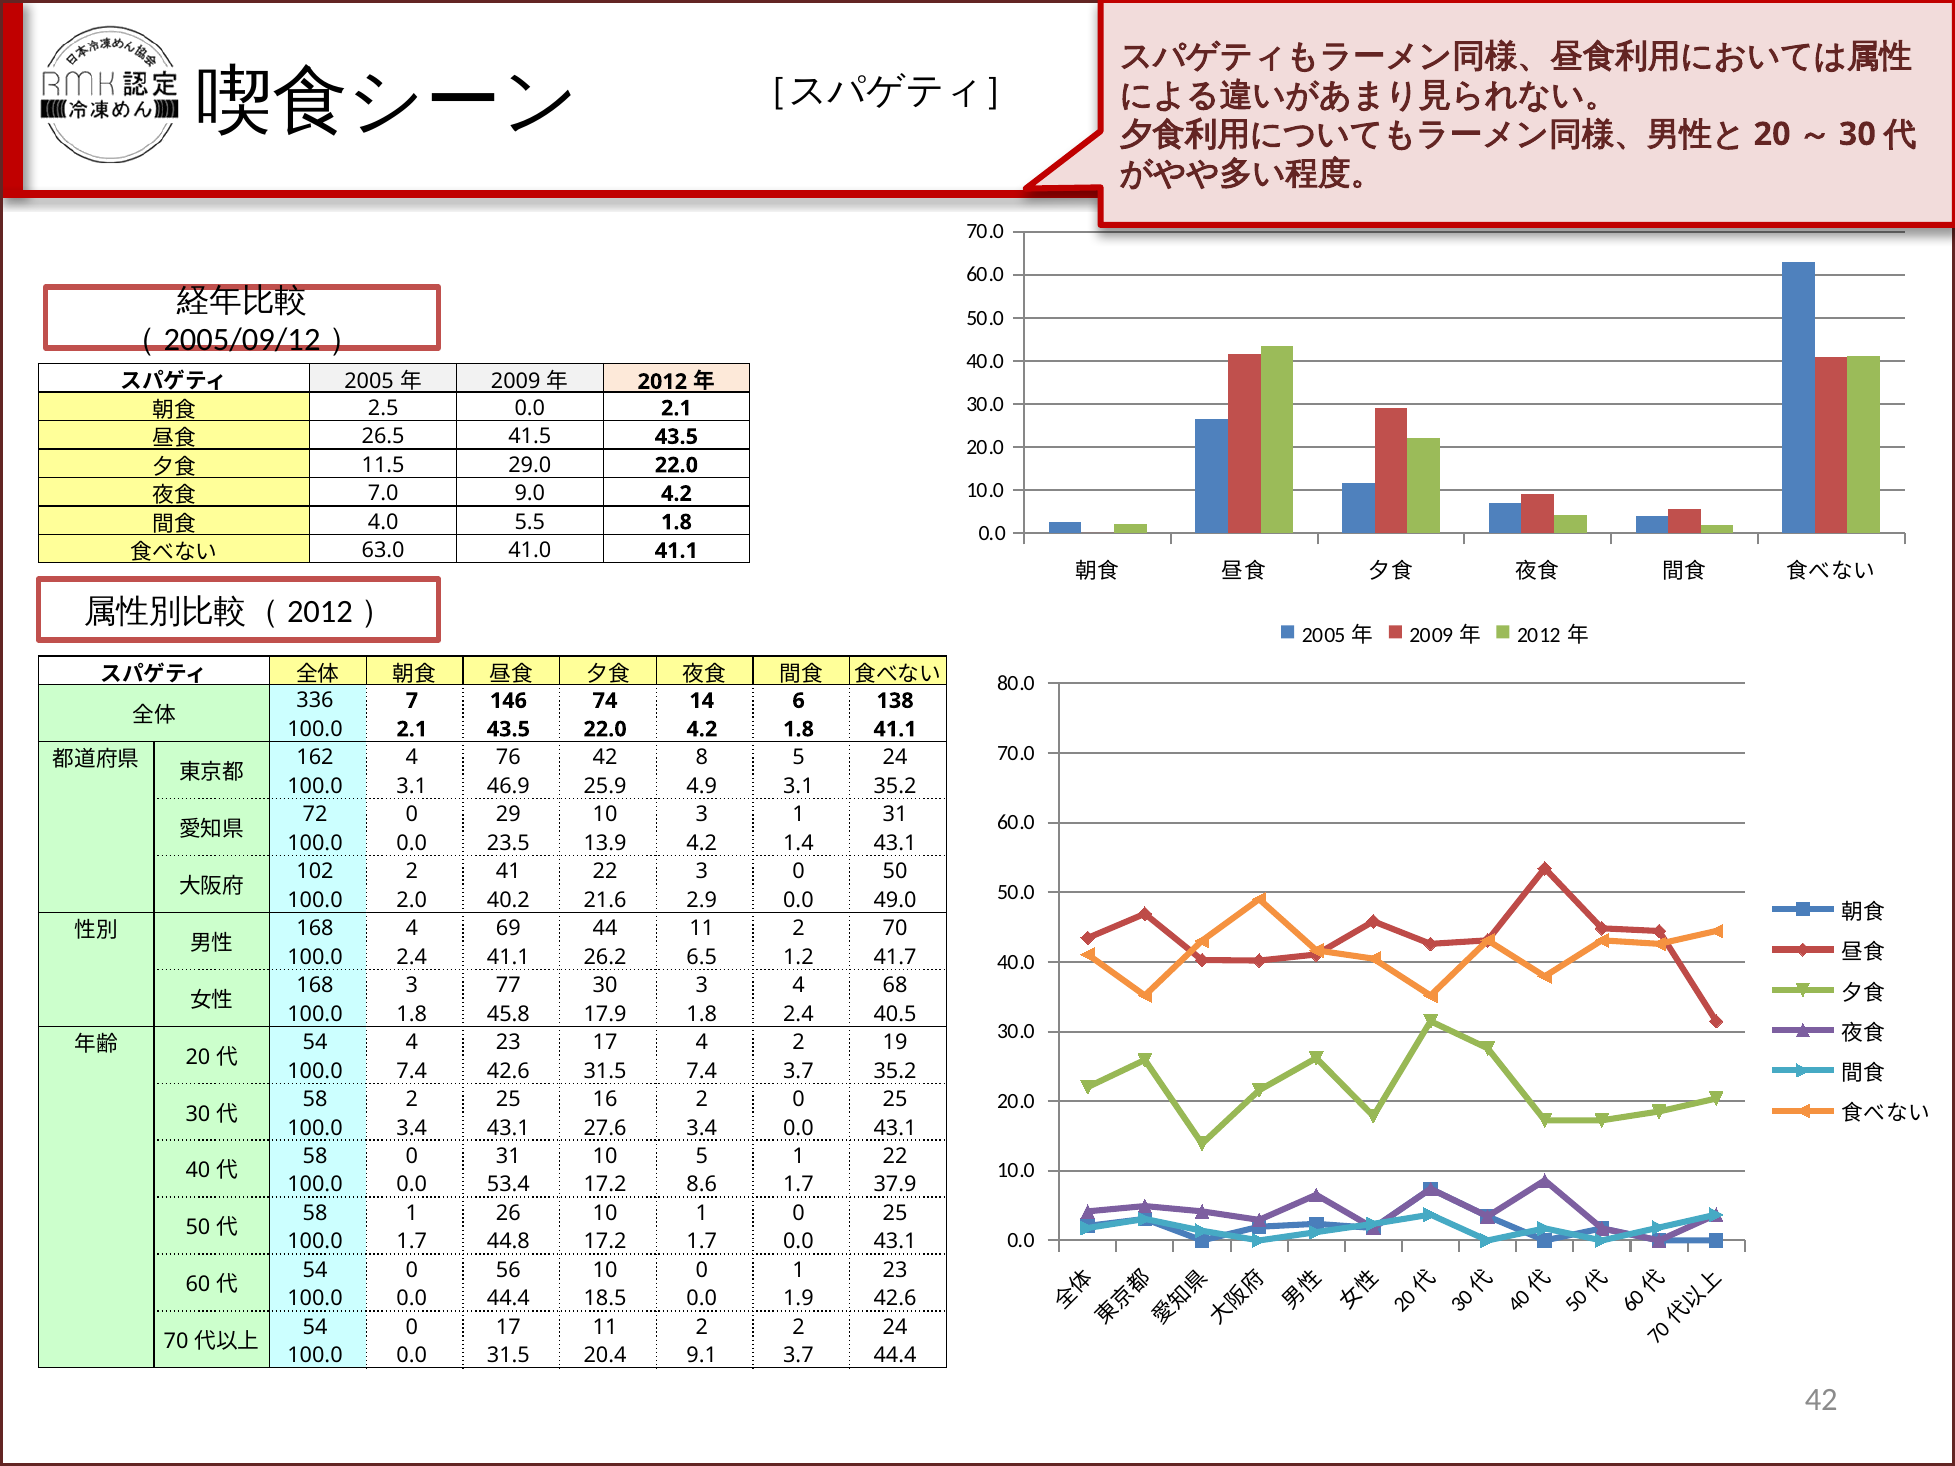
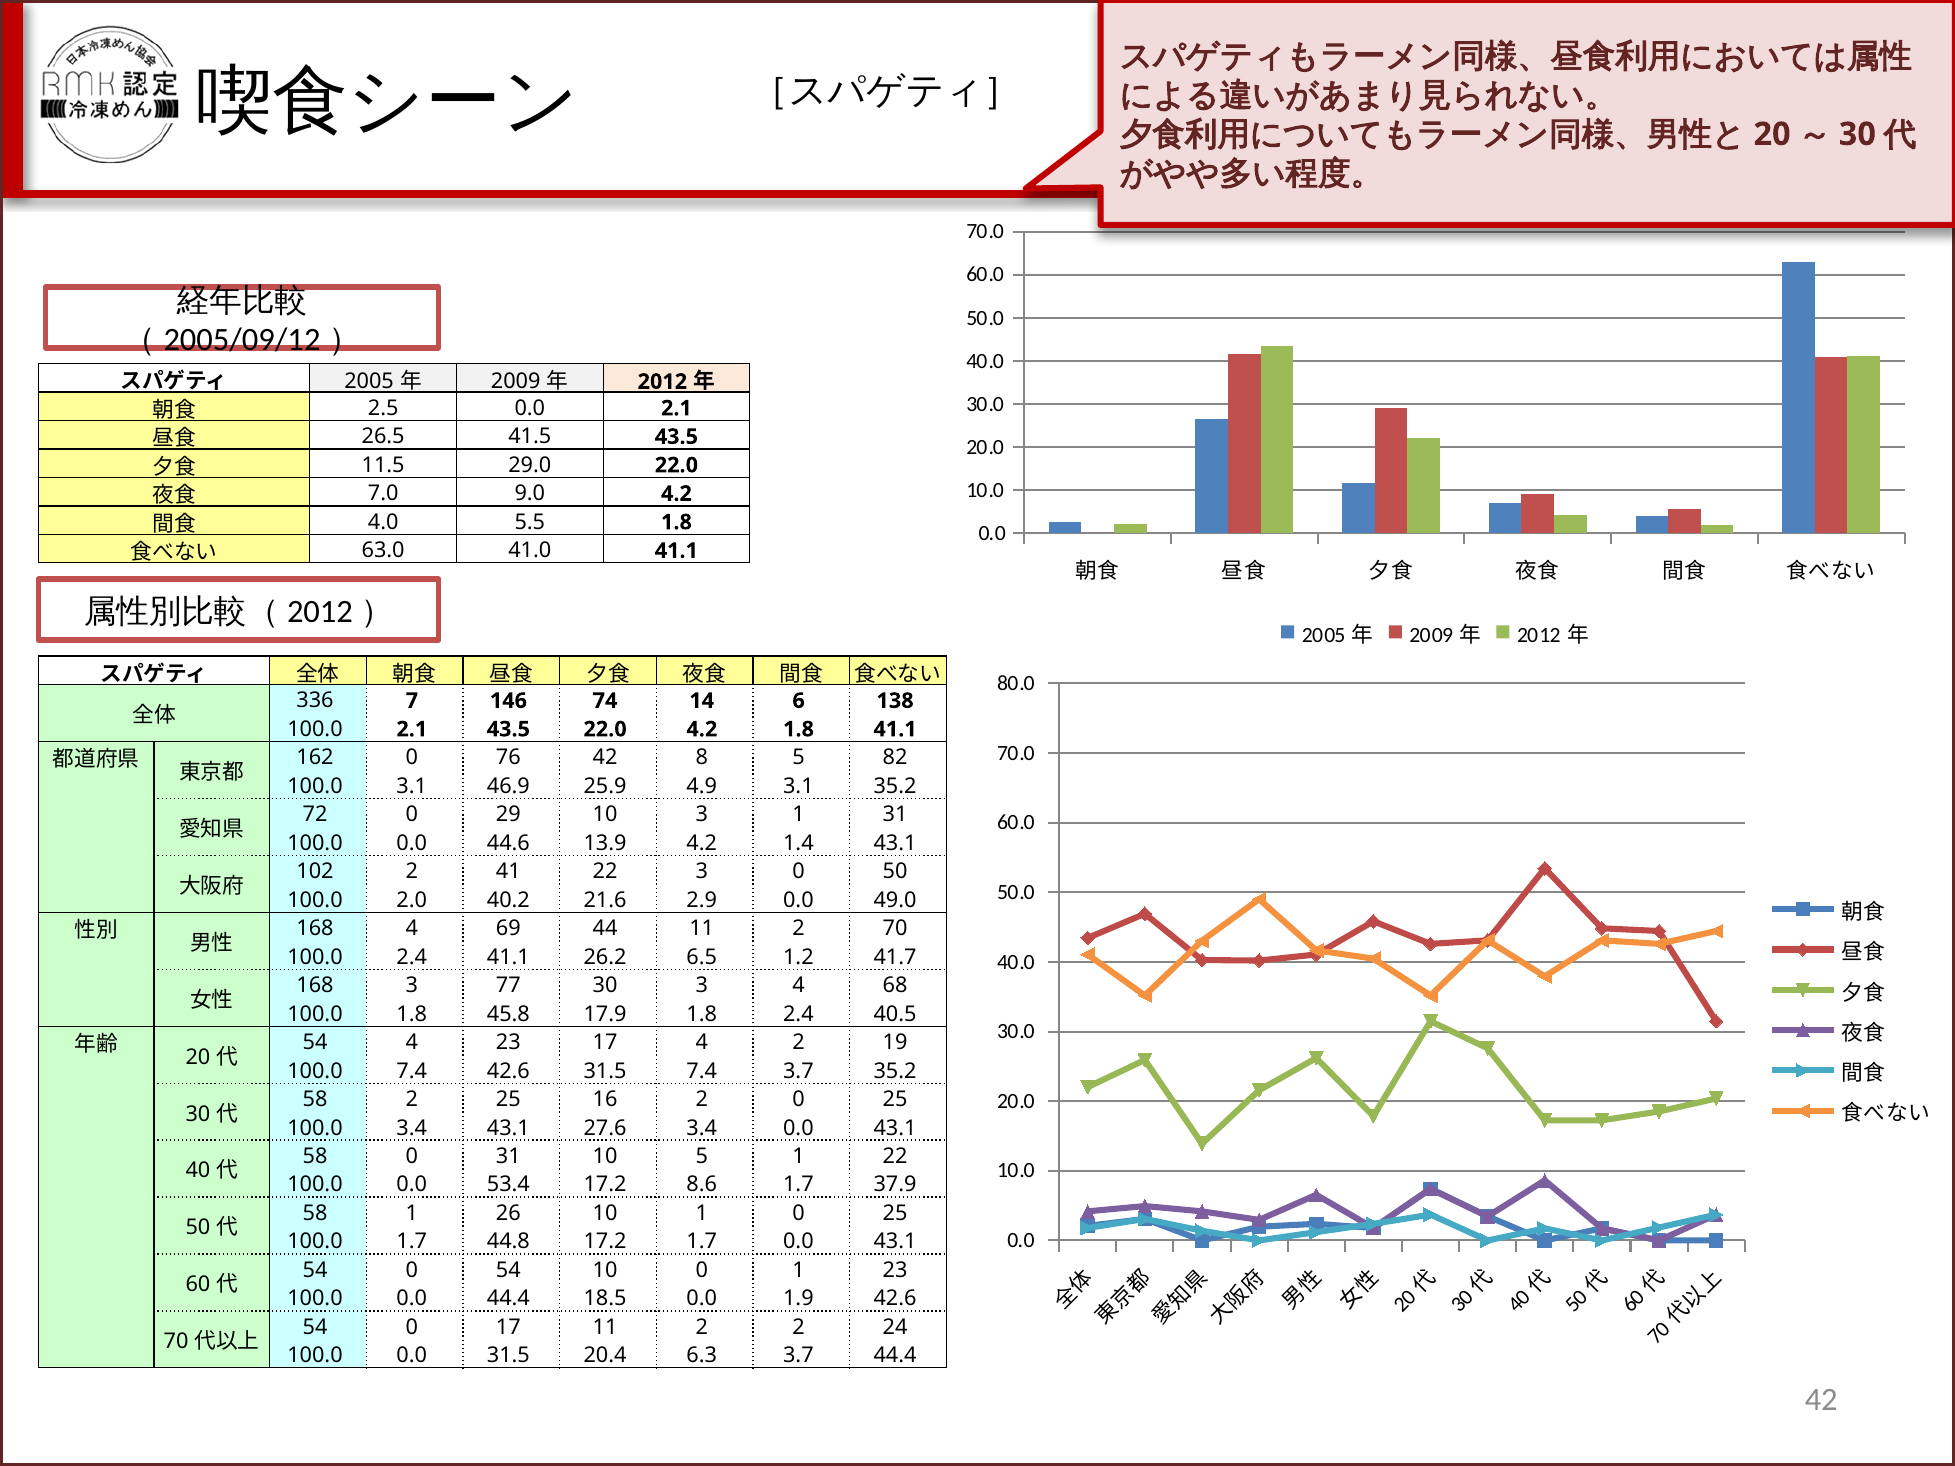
4: 4 -> 0 (412, 758)
5 24: 24 -> 82 (895, 758)
23.5: 23.5 -> 44.6 (508, 843)
0 56: 56 -> 54 (508, 1270)
9.1: 9.1 -> 6.3 (702, 1356)
